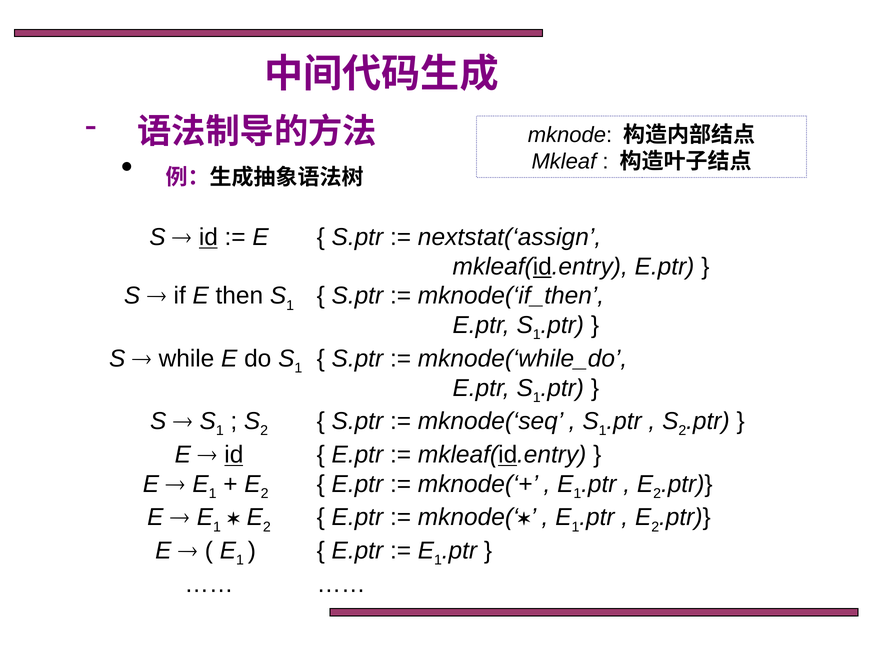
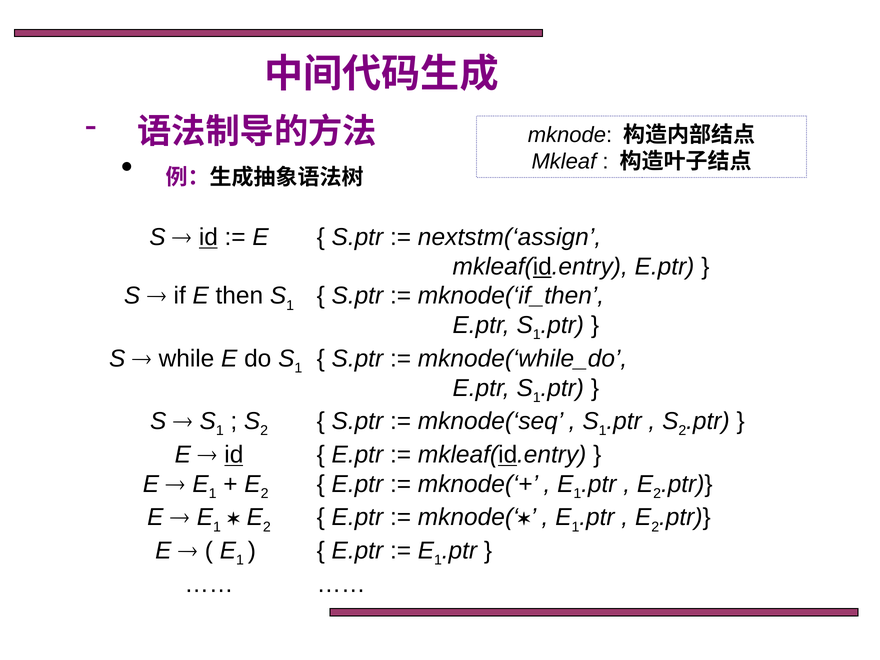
nextstat(‘assign: nextstat(‘assign -> nextstm(‘assign (510, 237)
